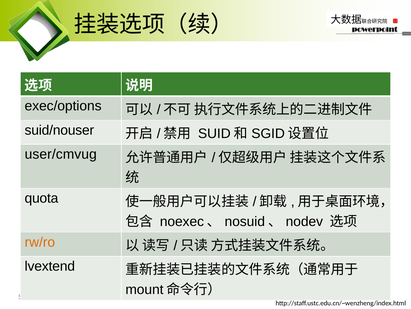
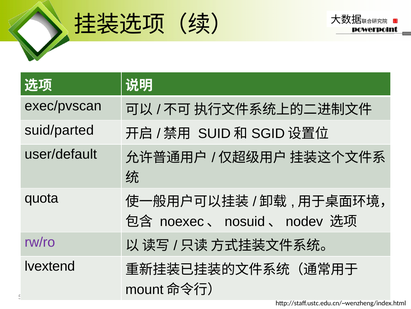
exec/options: exec/options -> exec/pvscan (63, 106)
suid/nouser: suid/nouser -> suid/parted (59, 130)
user/cmvug: user/cmvug -> user/default (61, 154)
rw/ro colour: orange -> purple (40, 242)
